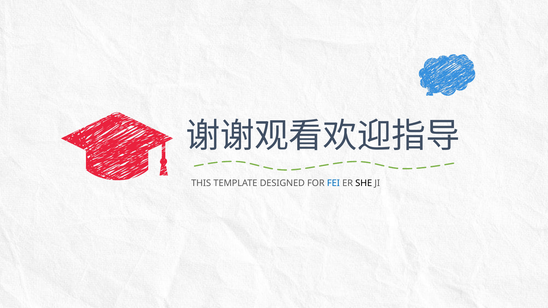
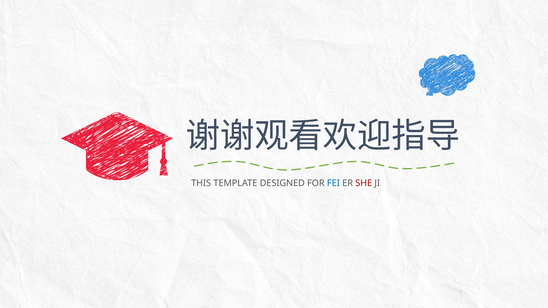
SHE colour: black -> red (364, 183)
